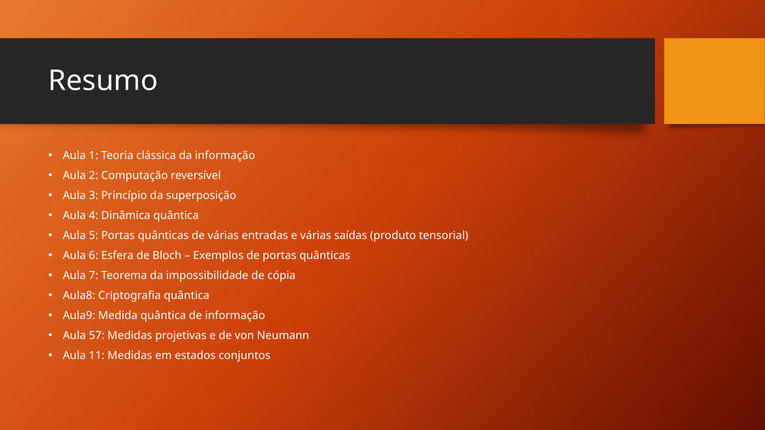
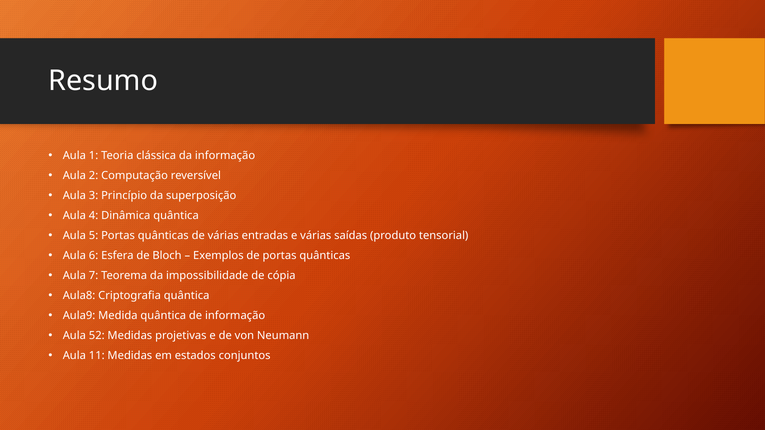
57: 57 -> 52 (97, 336)
